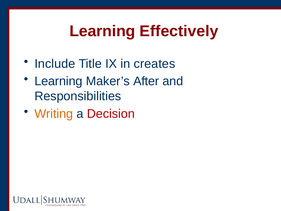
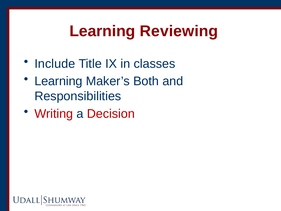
Effectively: Effectively -> Reviewing (179, 31)
creates: creates -> classes (155, 64)
After: After -> Both (146, 81)
Writing colour: orange -> red (54, 114)
